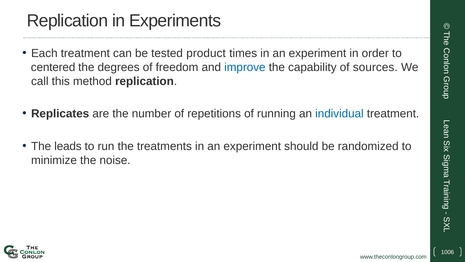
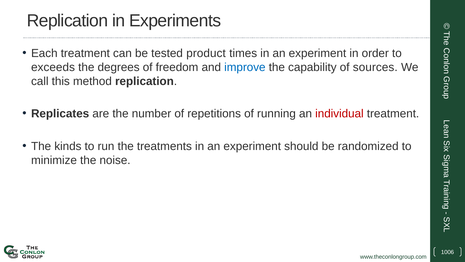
centered: centered -> exceeds (53, 67)
individual colour: blue -> red (339, 114)
leads: leads -> kinds (68, 146)
